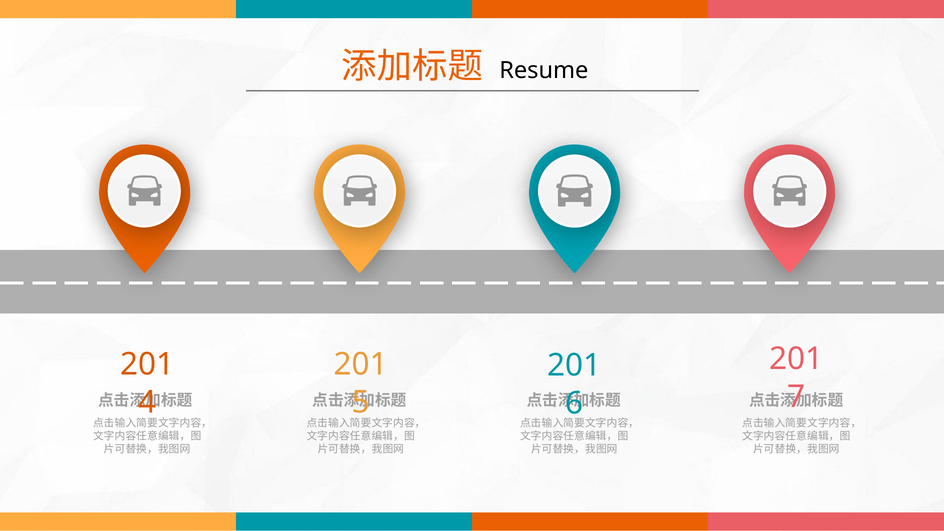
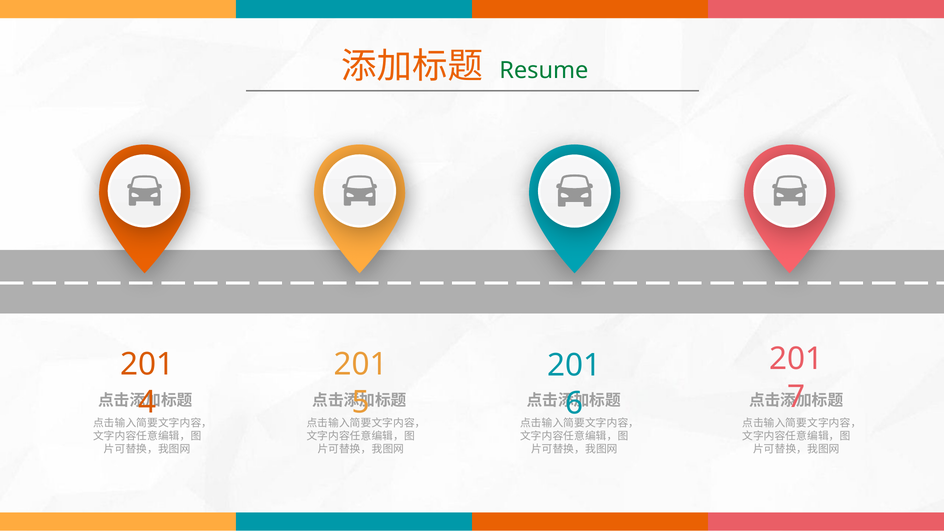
Resume colour: black -> green (544, 70)
